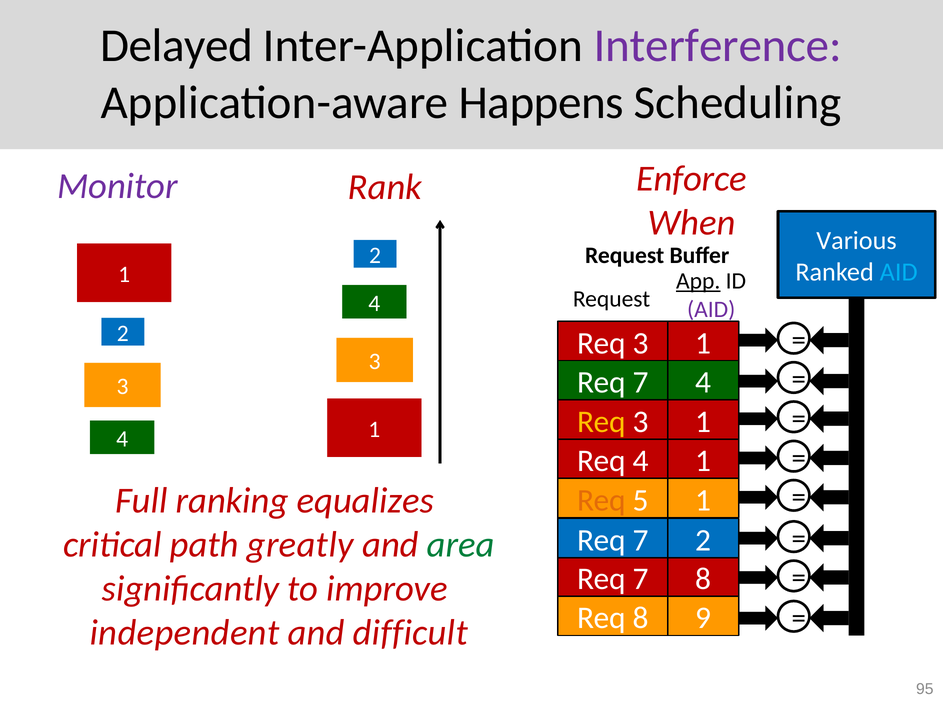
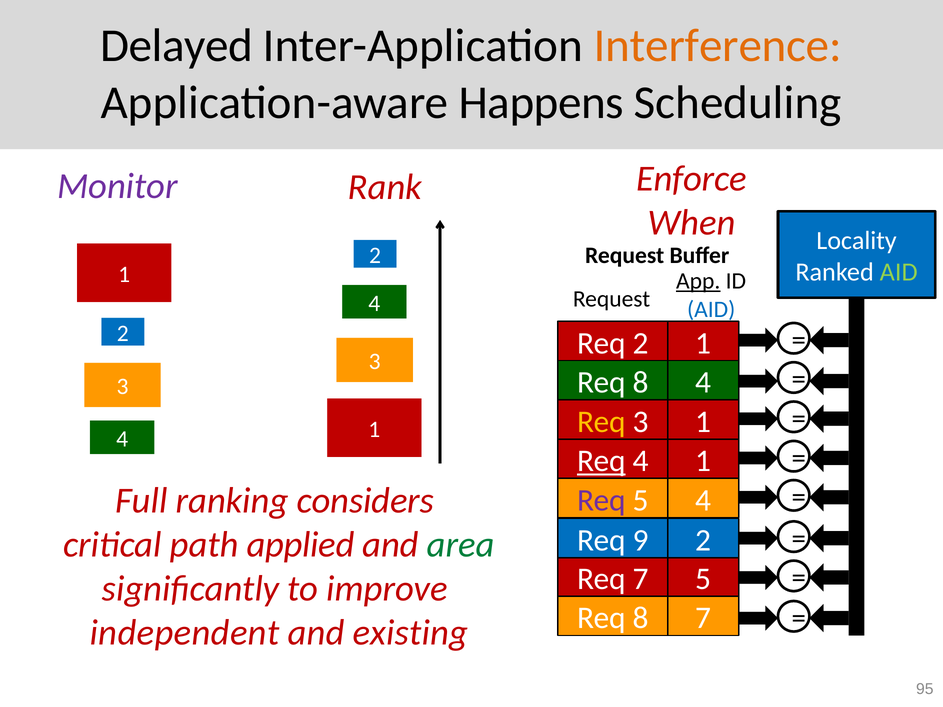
Interference colour: purple -> orange (718, 46)
Various: Various -> Locality (857, 241)
AID colour: light blue -> light green (899, 272)
AID colour: purple -> blue (711, 309)
3: 3 -> 2 (641, 343)
7: 7 -> 8 (641, 383)
Req underline: none -> present (601, 461)
equalizes: equalizes -> considers (365, 501)
Req colour: orange -> purple (601, 500)
5 1: 1 -> 4 (703, 500)
7: 7 -> 9 (641, 540)
greatly: greatly -> applied (301, 545)
7 8: 8 -> 5 (703, 579)
8 9: 9 -> 7 (703, 618)
difficult: difficult -> existing (410, 633)
